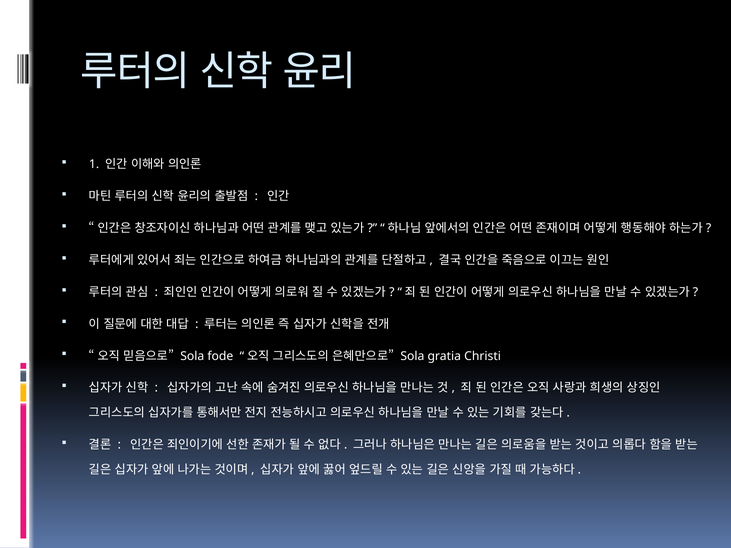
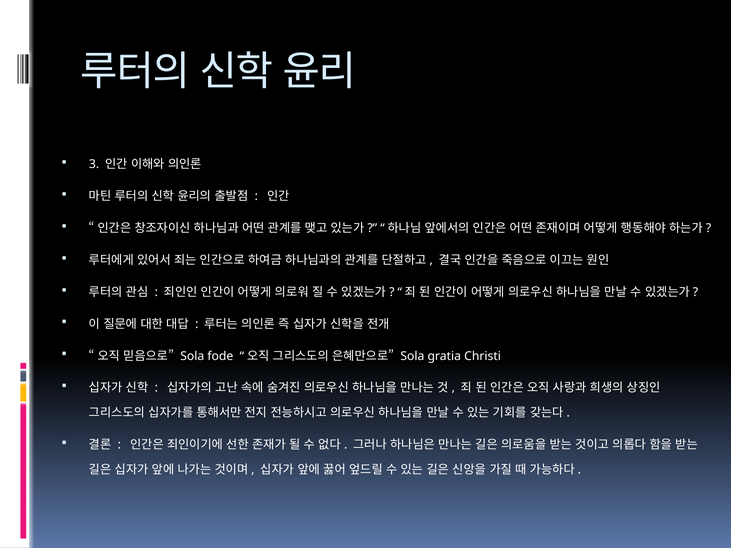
1: 1 -> 3 (94, 165)
